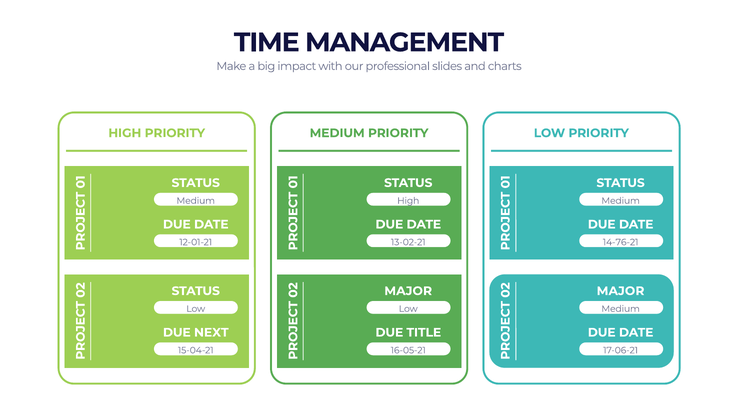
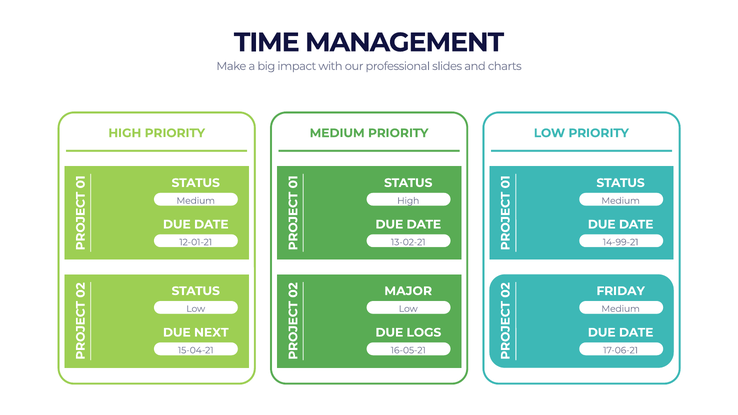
14-76-21: 14-76-21 -> 14-99-21 (621, 242)
MAJOR: MAJOR -> FRIDAY (621, 291)
TITLE: TITLE -> LOGS (424, 333)
